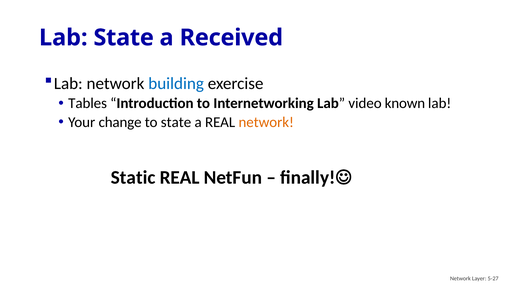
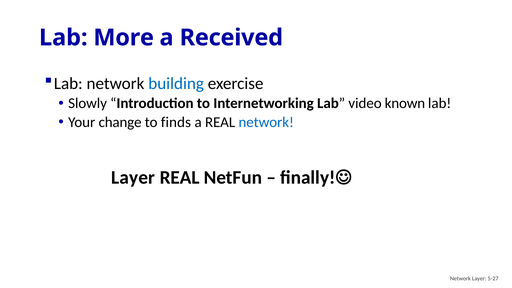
Lab State: State -> More (124, 38)
Tables: Tables -> Slowly (88, 103)
to state: state -> finds (176, 122)
network colour: orange -> blue (266, 122)
Static: Static -> Layer (133, 178)
